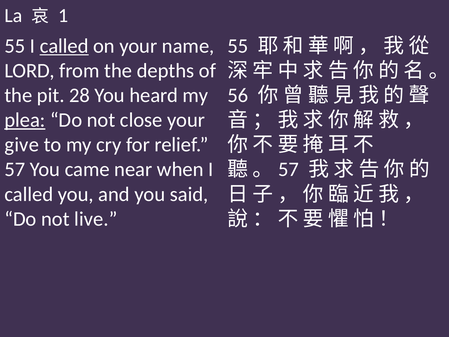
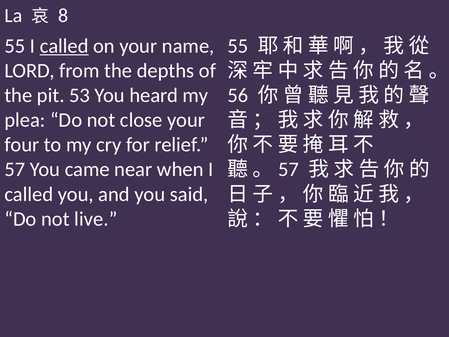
1: 1 -> 8 (63, 16)
28: 28 -> 53 (80, 95)
plea underline: present -> none (25, 120)
give: give -> four (22, 145)
